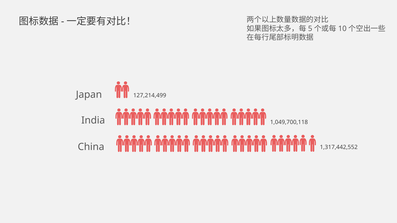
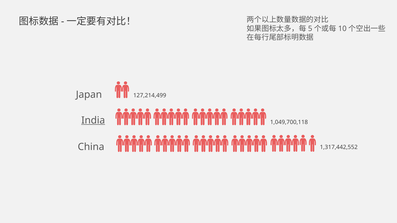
India underline: none -> present (93, 120)
